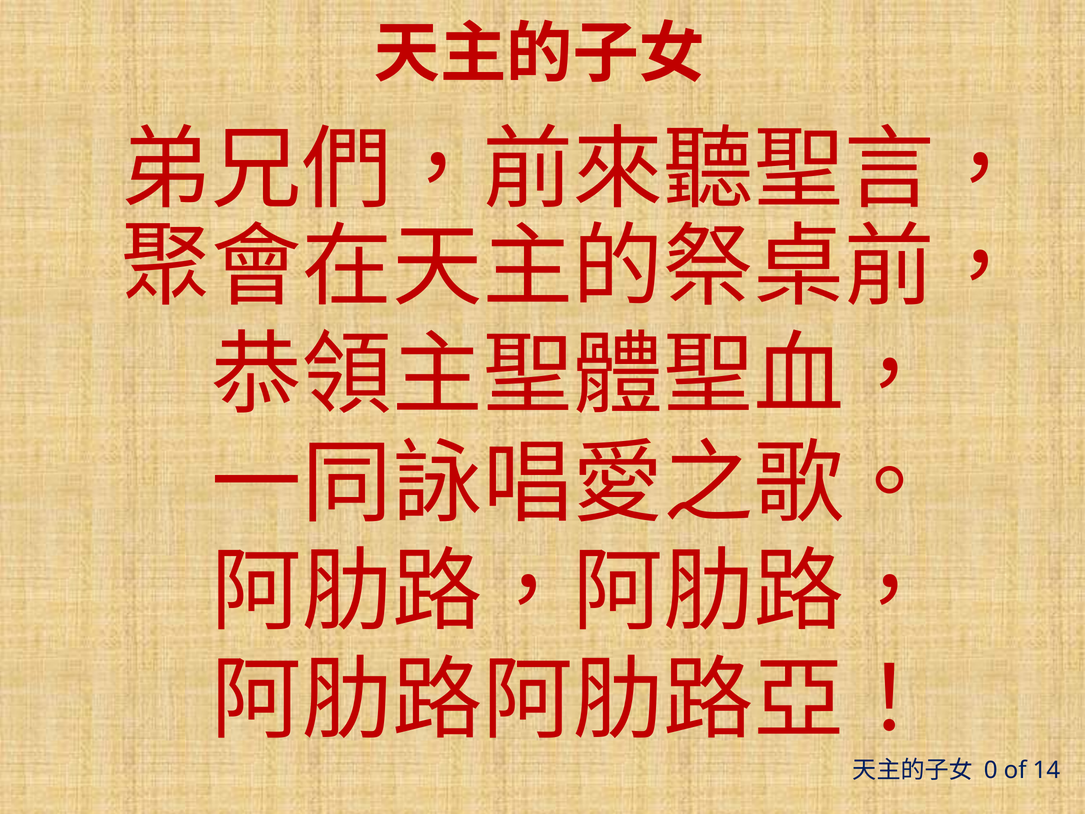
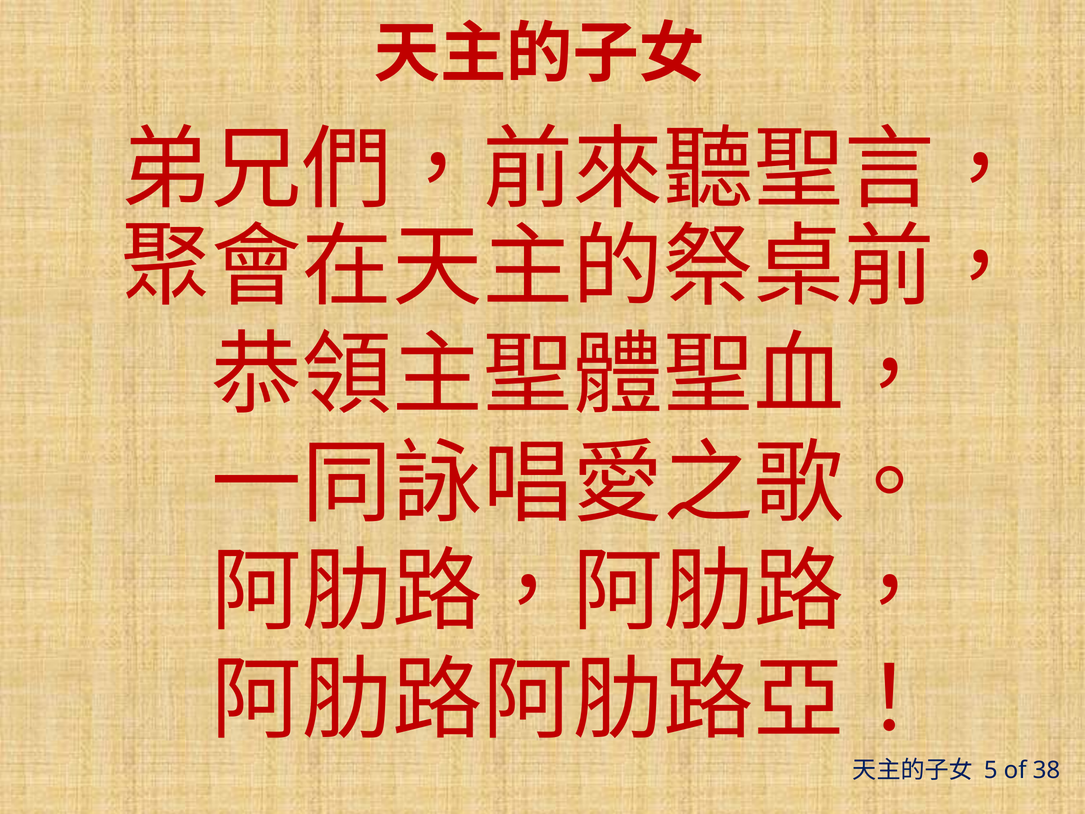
0: 0 -> 5 (991, 770)
14: 14 -> 38 (1046, 770)
